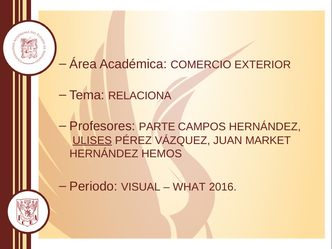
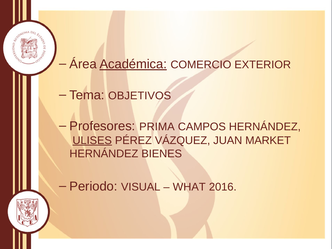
Académica underline: none -> present (133, 64)
RELACIONA: RELACIONA -> OBJETIVOS (140, 96)
PARTE: PARTE -> PRIMA (157, 127)
HEMOS: HEMOS -> BIENES (162, 154)
